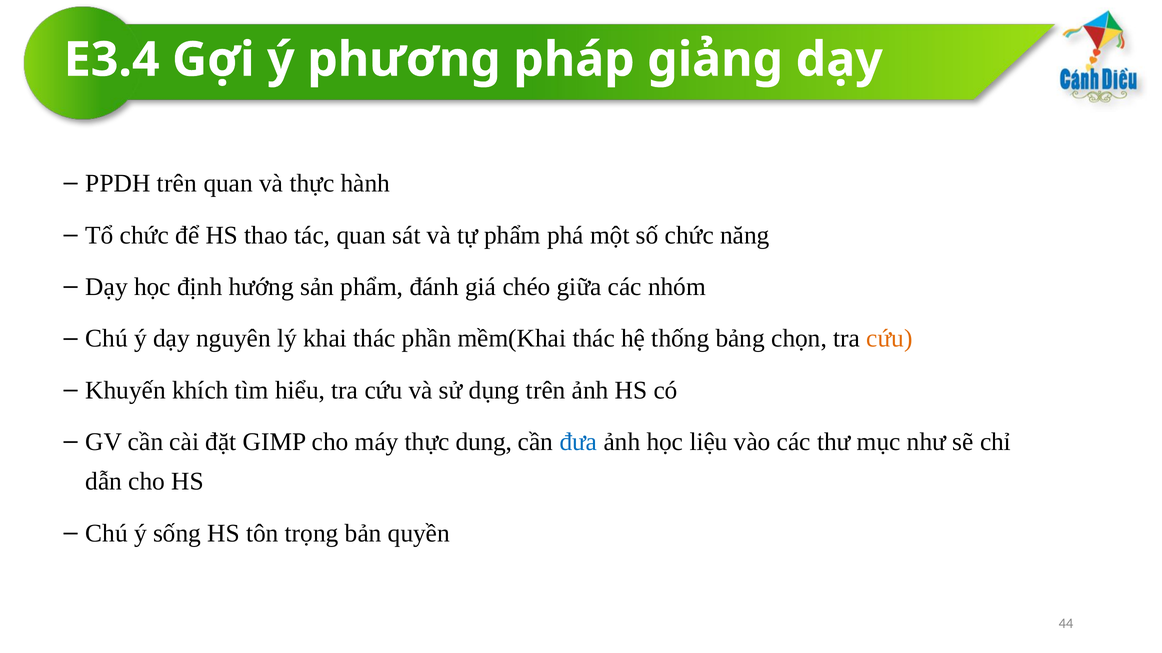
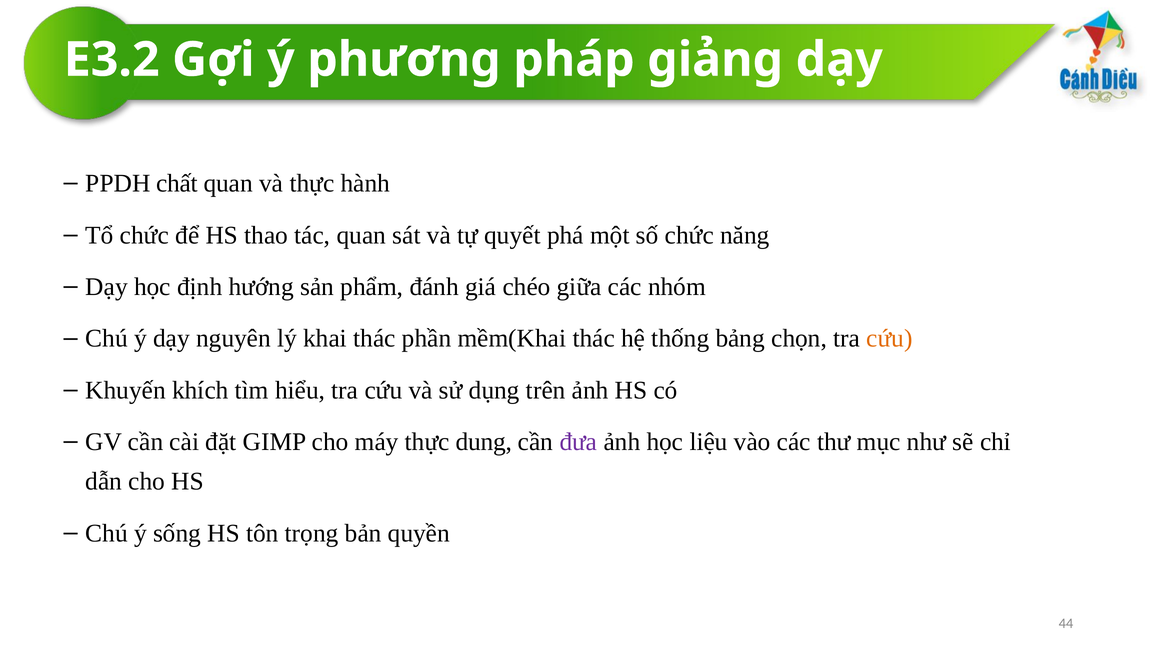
E3.4: E3.4 -> E3.2 (112, 60)
PPDH trên: trên -> chất (177, 184)
tự phẩm: phẩm -> quyết (512, 235)
đưa colour: blue -> purple (578, 442)
